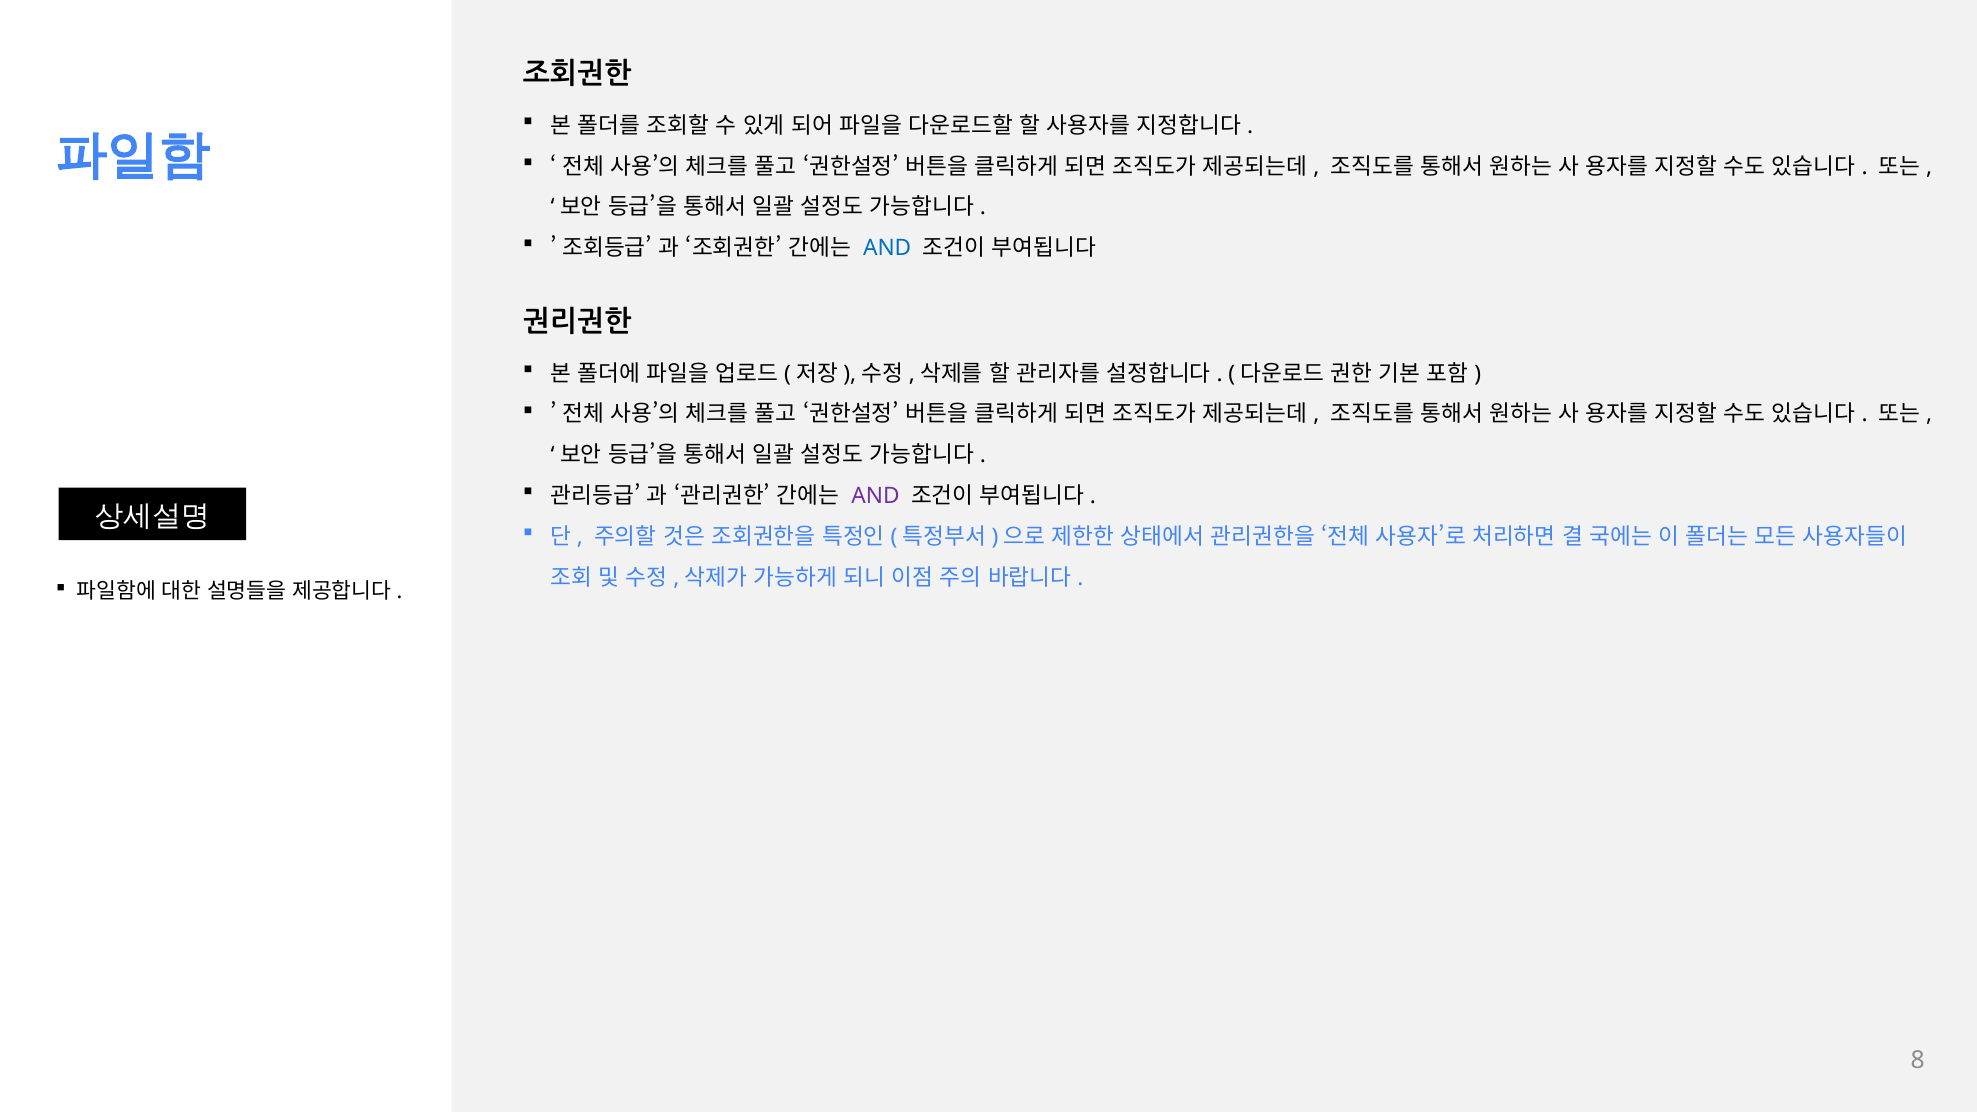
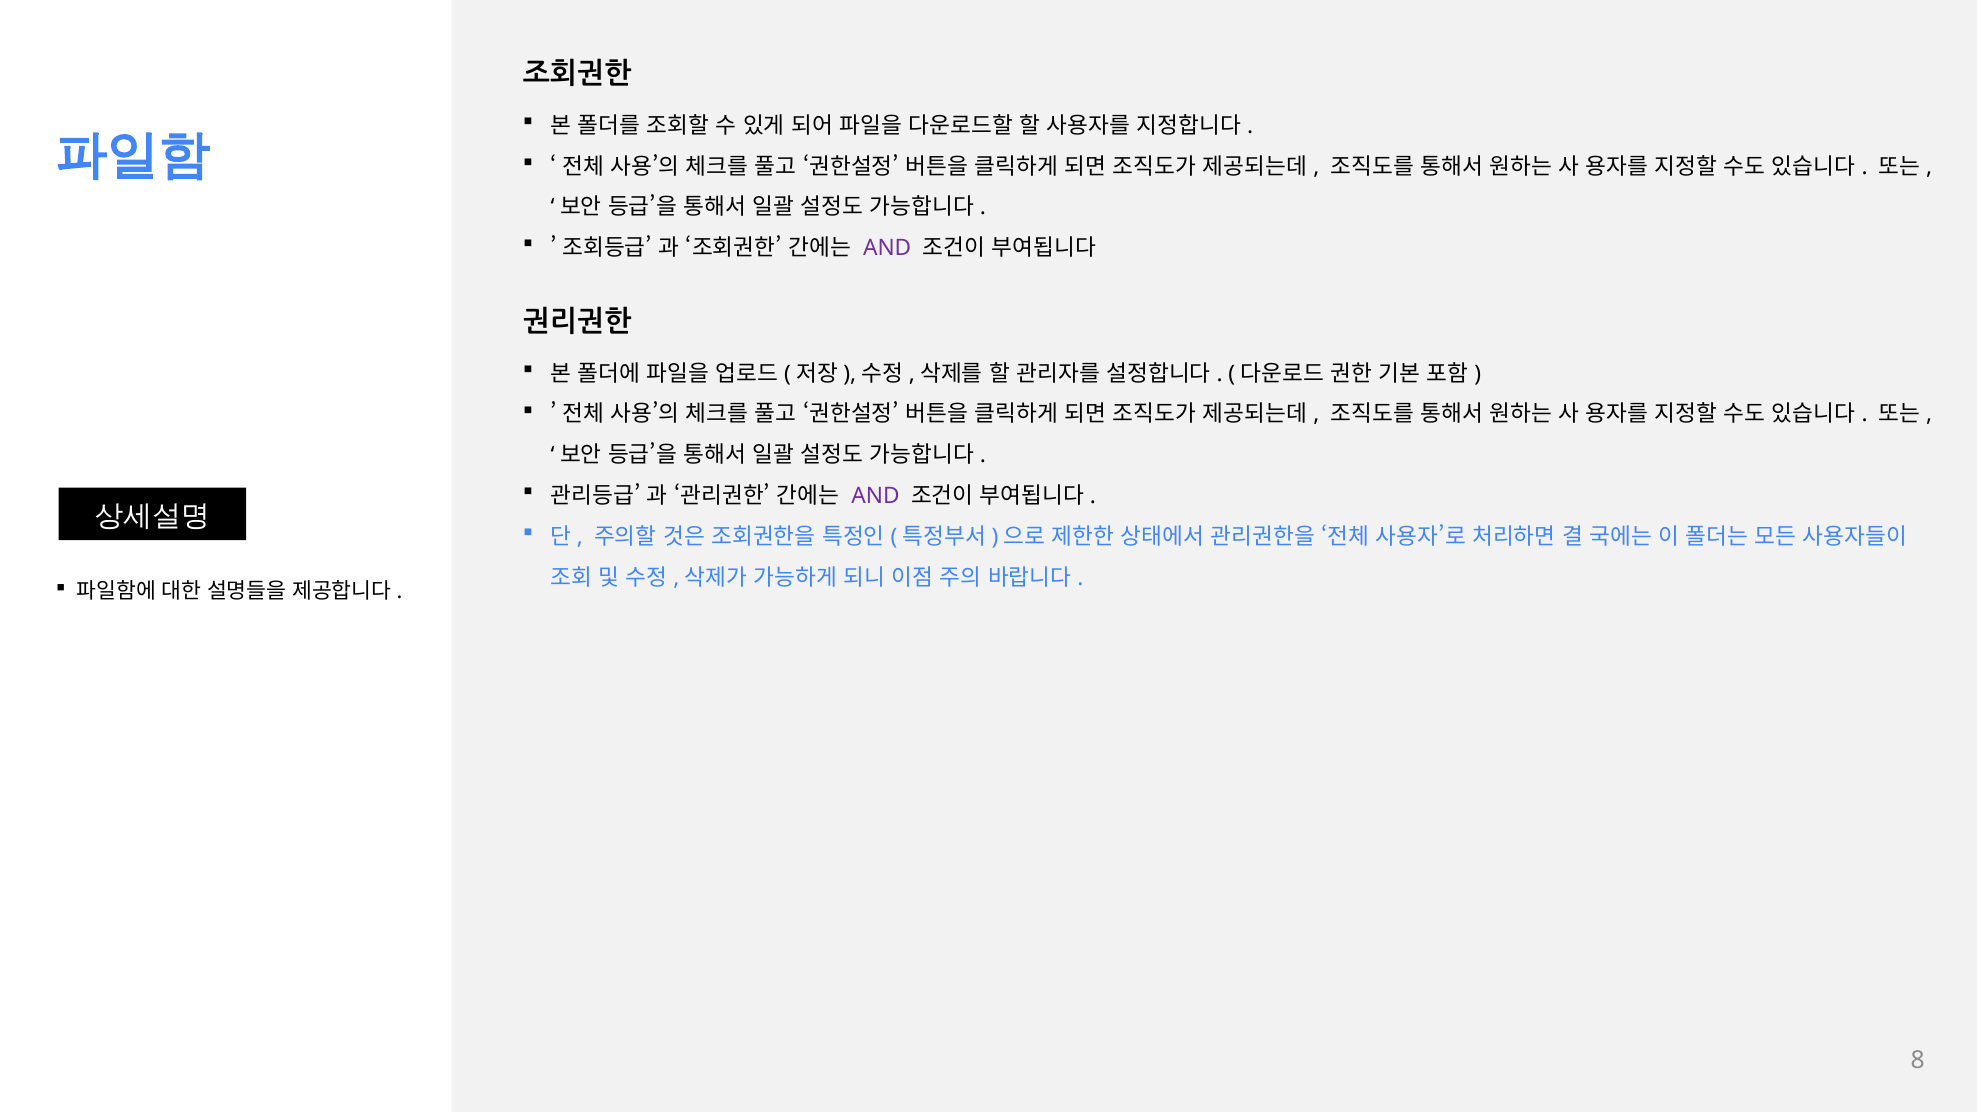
AND colour: blue -> purple (887, 248)
